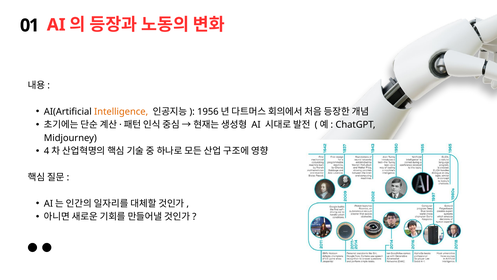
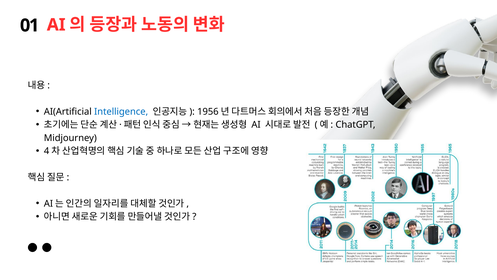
Intelligence colour: orange -> blue (121, 111)
